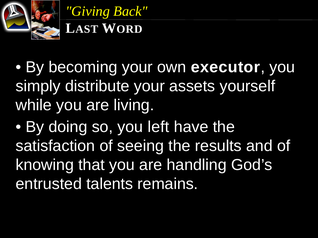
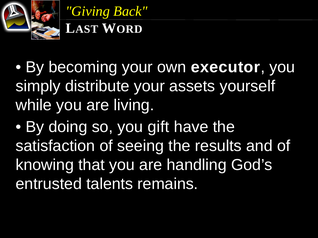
left: left -> gift (158, 127)
